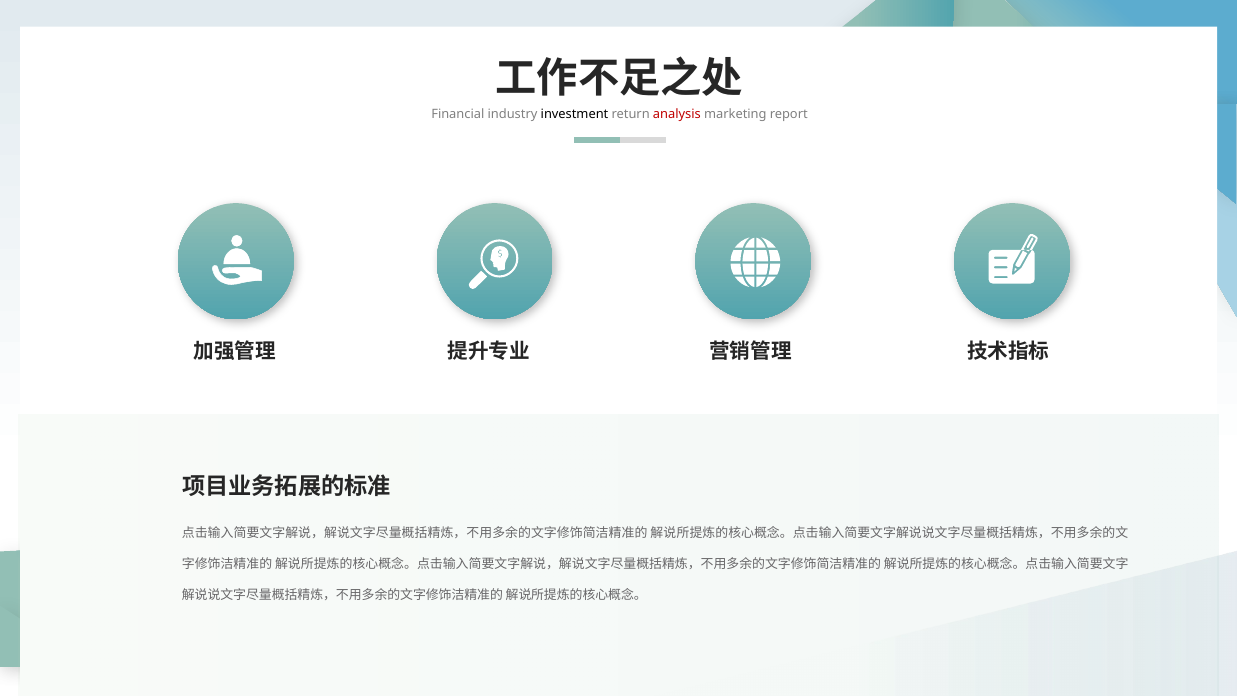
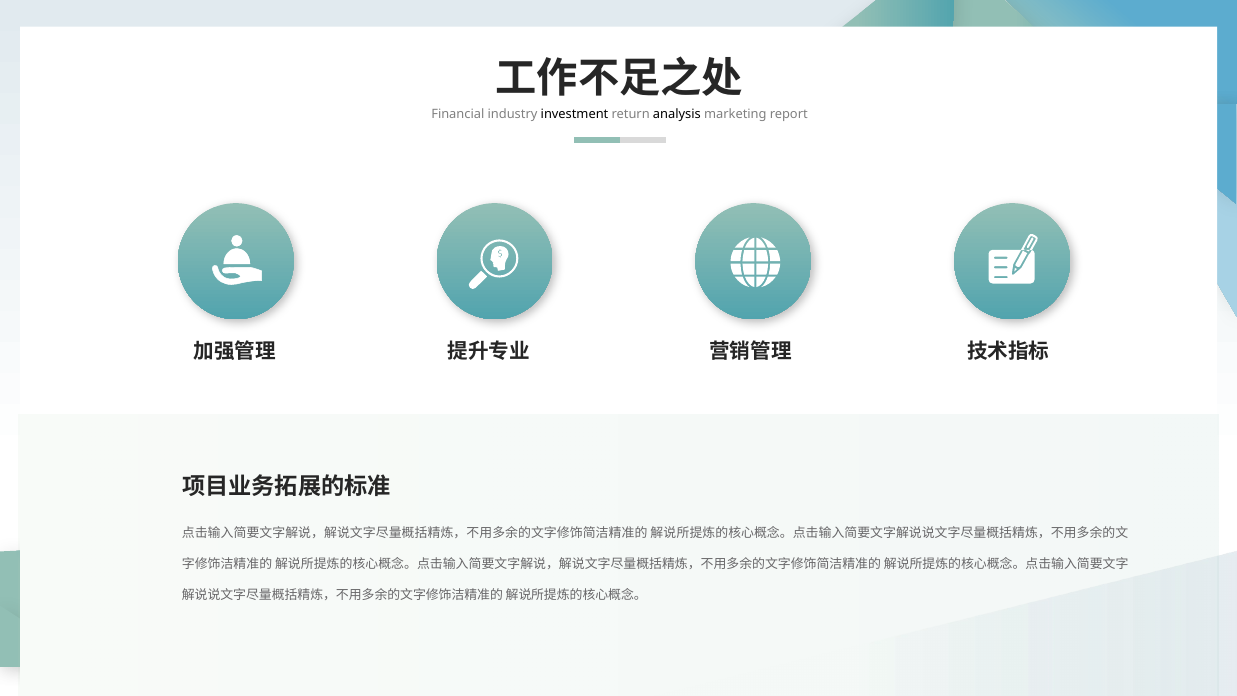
analysis colour: red -> black (677, 114)
